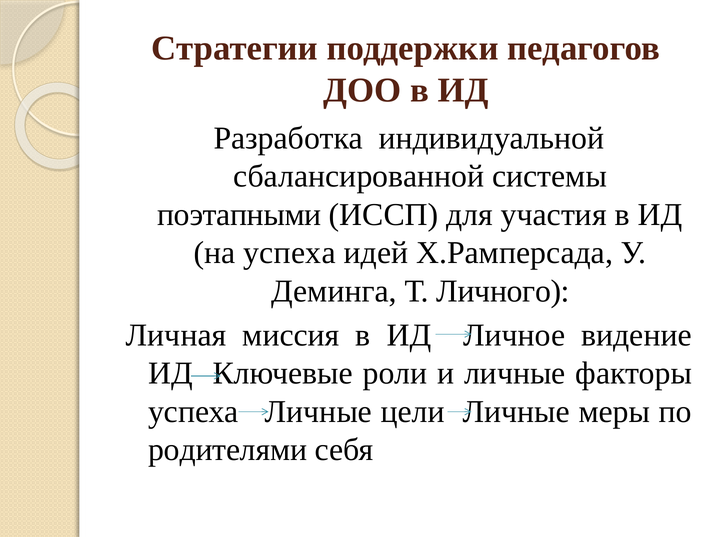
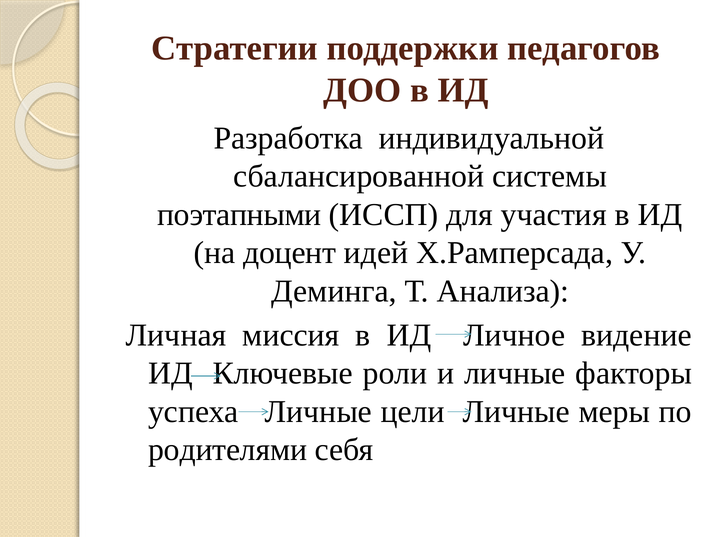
на успеха: успеха -> доцент (290, 253)
Личного: Личного -> Анализа (503, 291)
